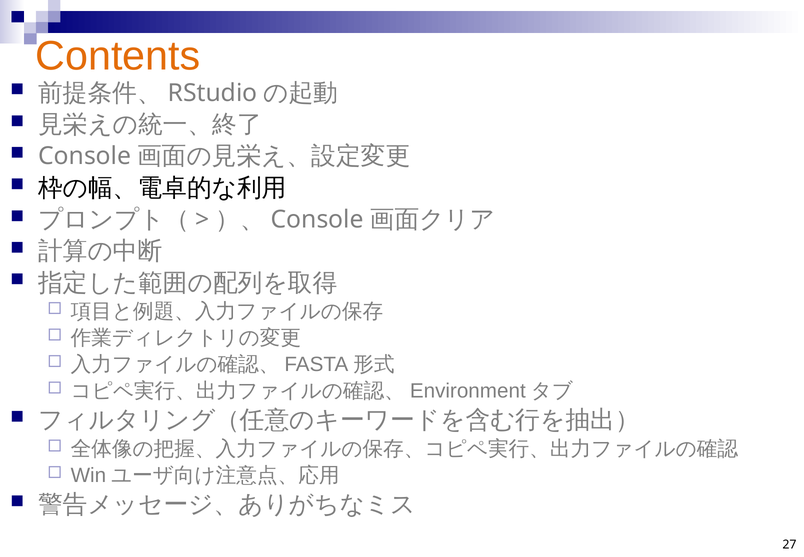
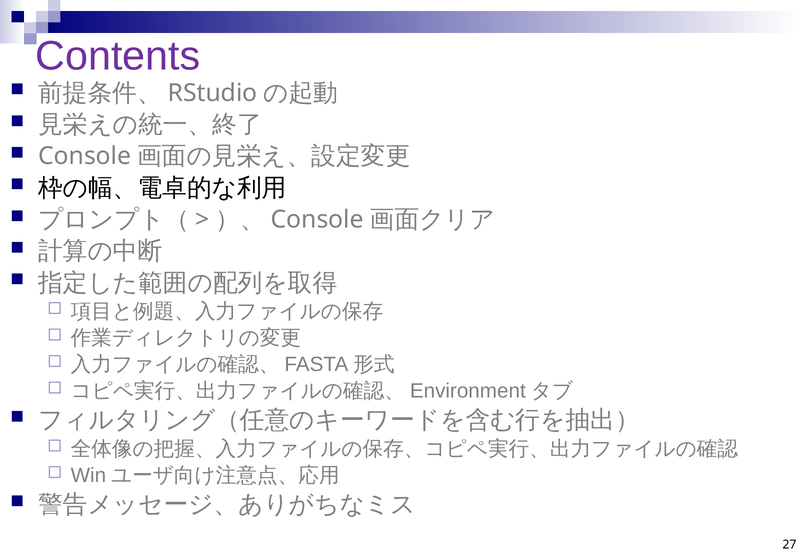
Contents colour: orange -> purple (118, 56)
